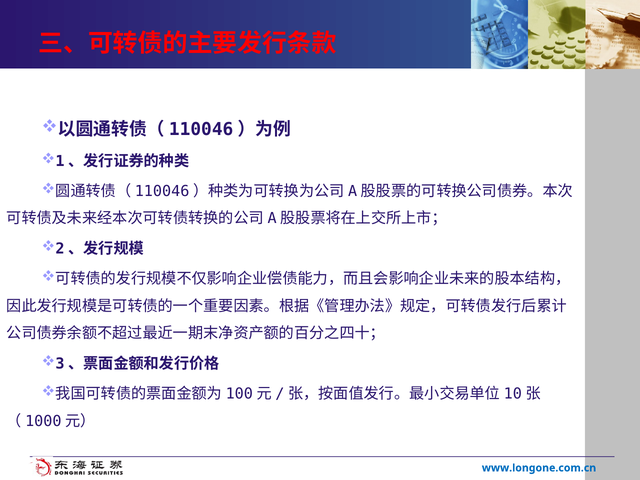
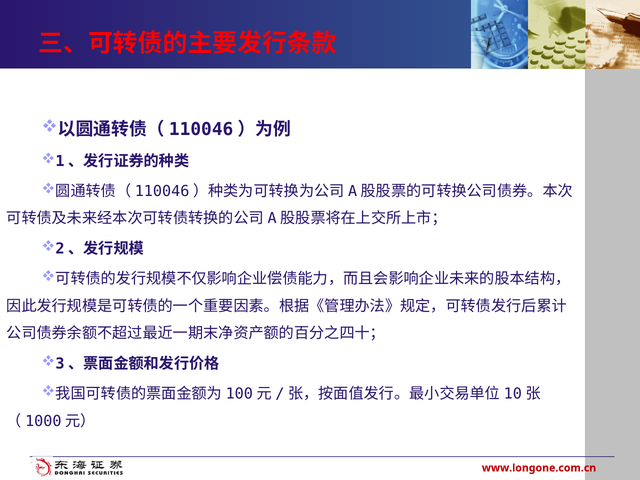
www.longone.com.cn colour: blue -> red (539, 468)
